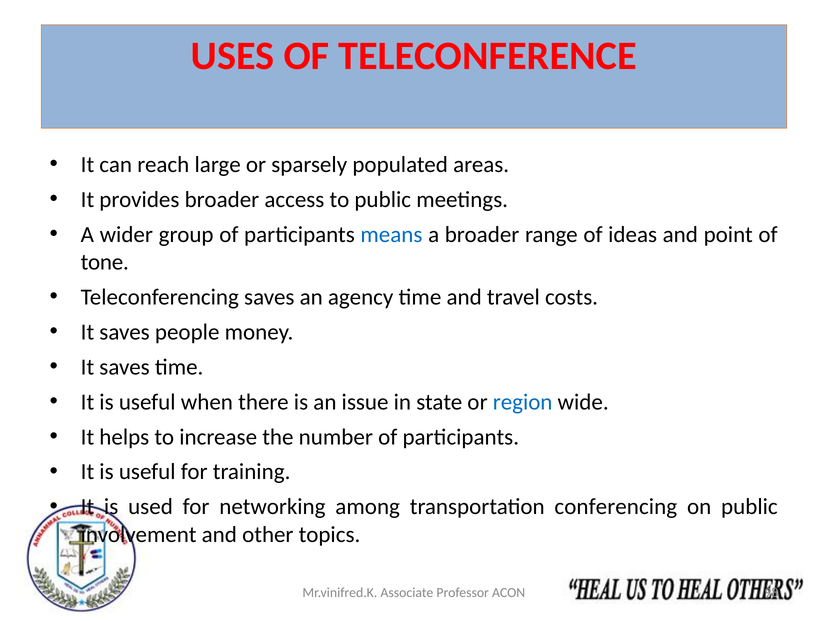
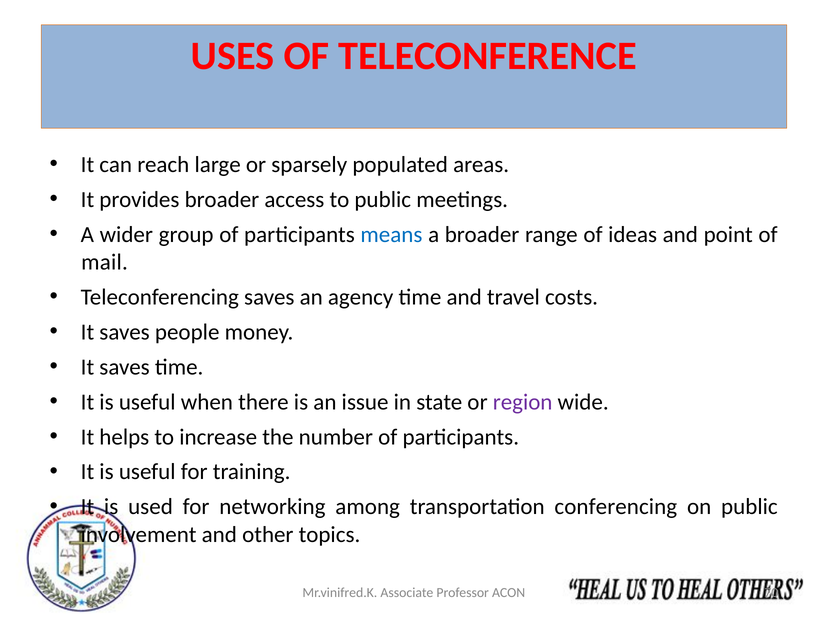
tone: tone -> mail (105, 262)
region colour: blue -> purple (523, 402)
98: 98 -> 70 (771, 593)
